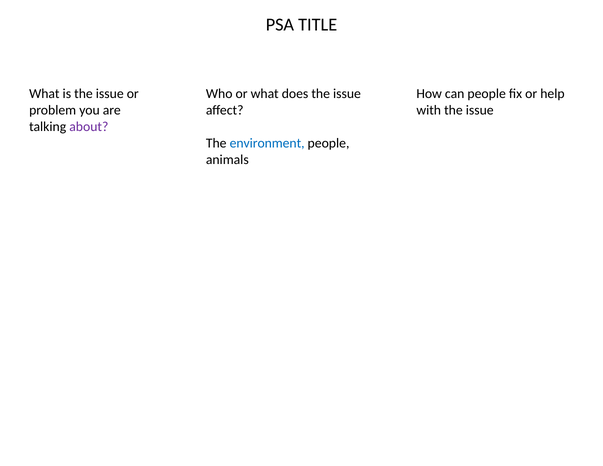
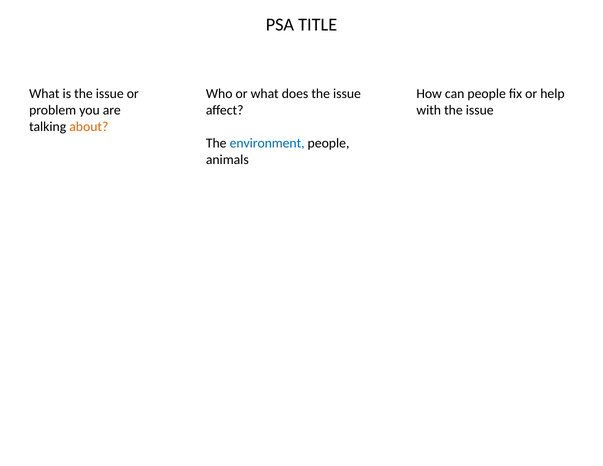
about colour: purple -> orange (89, 127)
